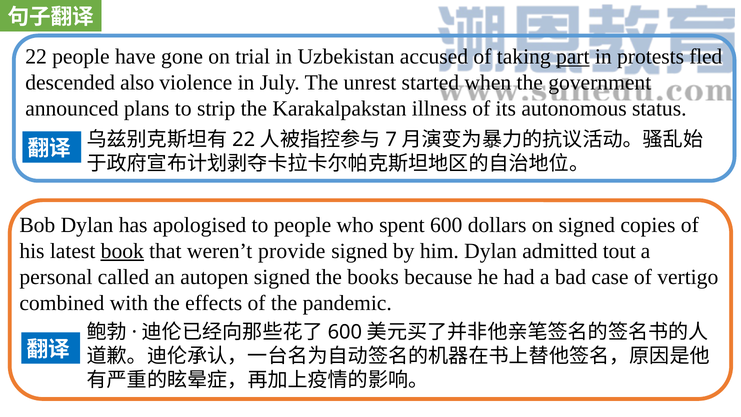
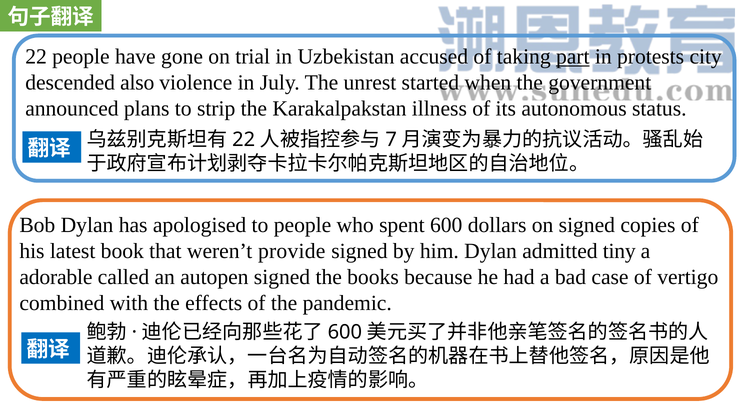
fled: fled -> city (706, 57)
book underline: present -> none (122, 251)
tout: tout -> tiny (619, 251)
personal: personal -> adorable (56, 277)
